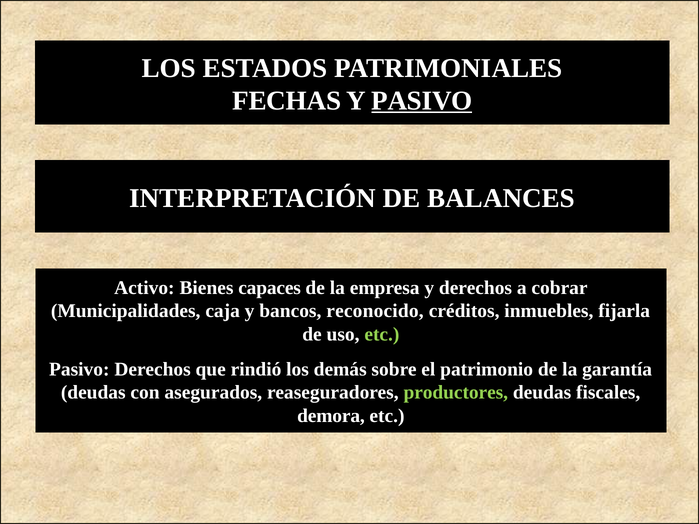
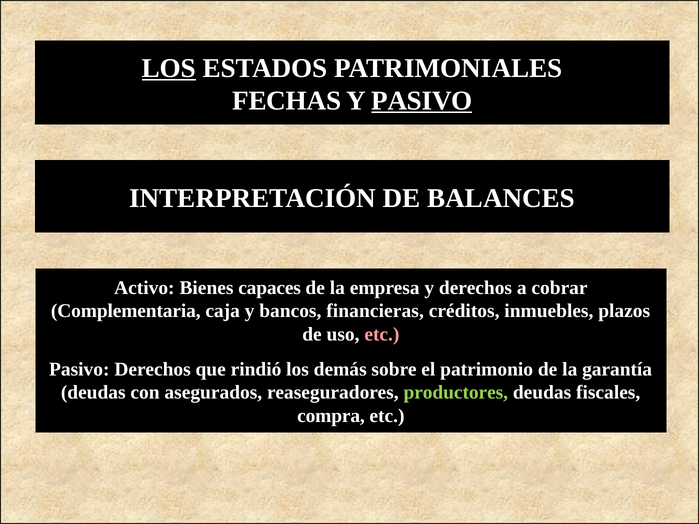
LOS underline: none -> present (169, 68)
Municipalidades: Municipalidades -> Complementaria (126, 311)
reconocido: reconocido -> financieras (375, 311)
fijarla: fijarla -> plazos (624, 311)
etc colour: light green -> pink (382, 335)
demora: demora -> compra (331, 416)
